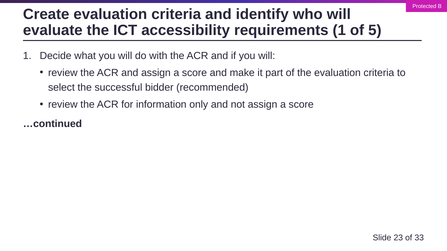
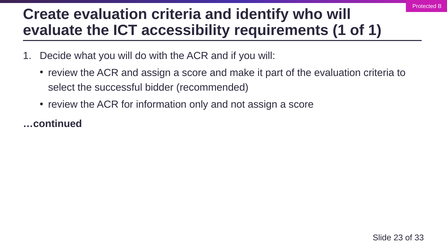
of 5: 5 -> 1 (375, 30)
